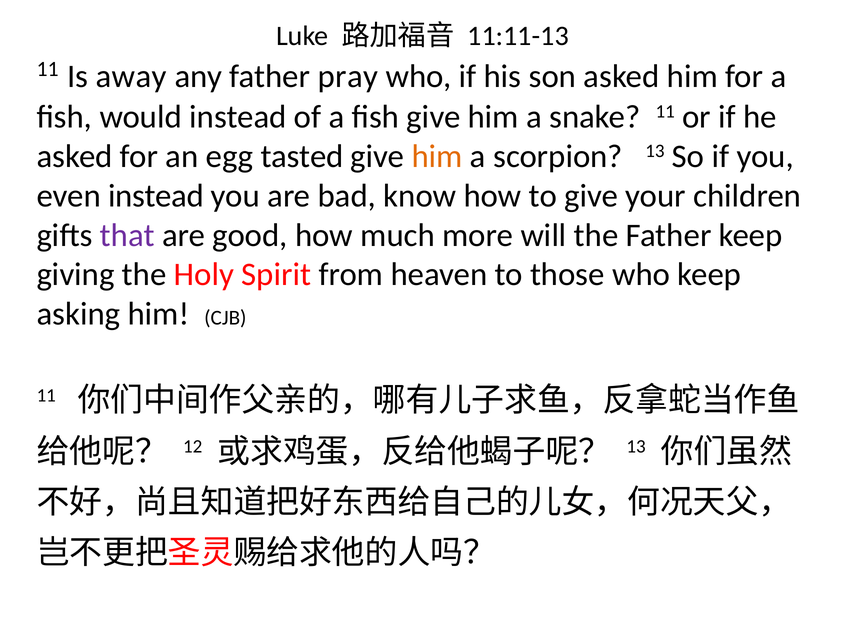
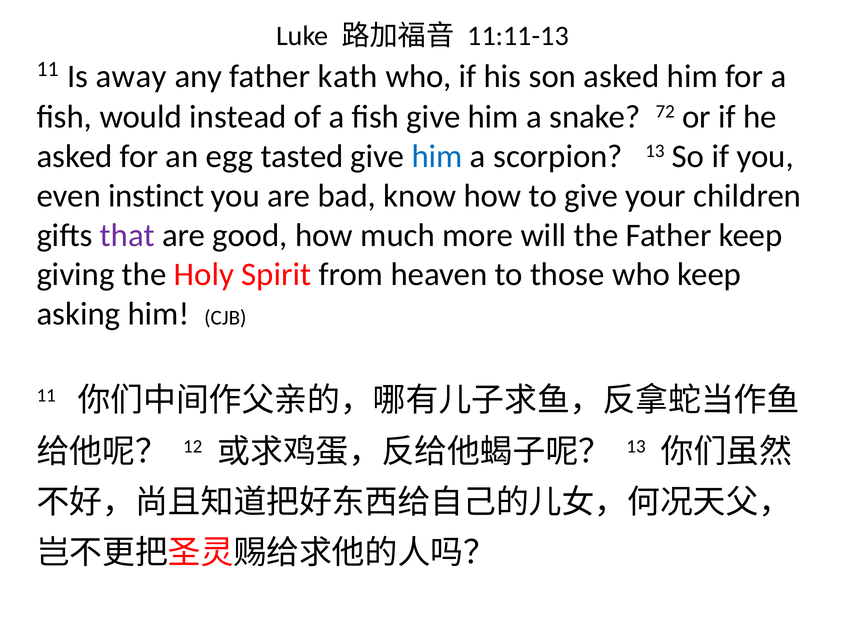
pray: pray -> kath (348, 77)
snake 11: 11 -> 72 (665, 112)
him colour: orange -> blue (437, 157)
even instead: instead -> instinct (156, 196)
